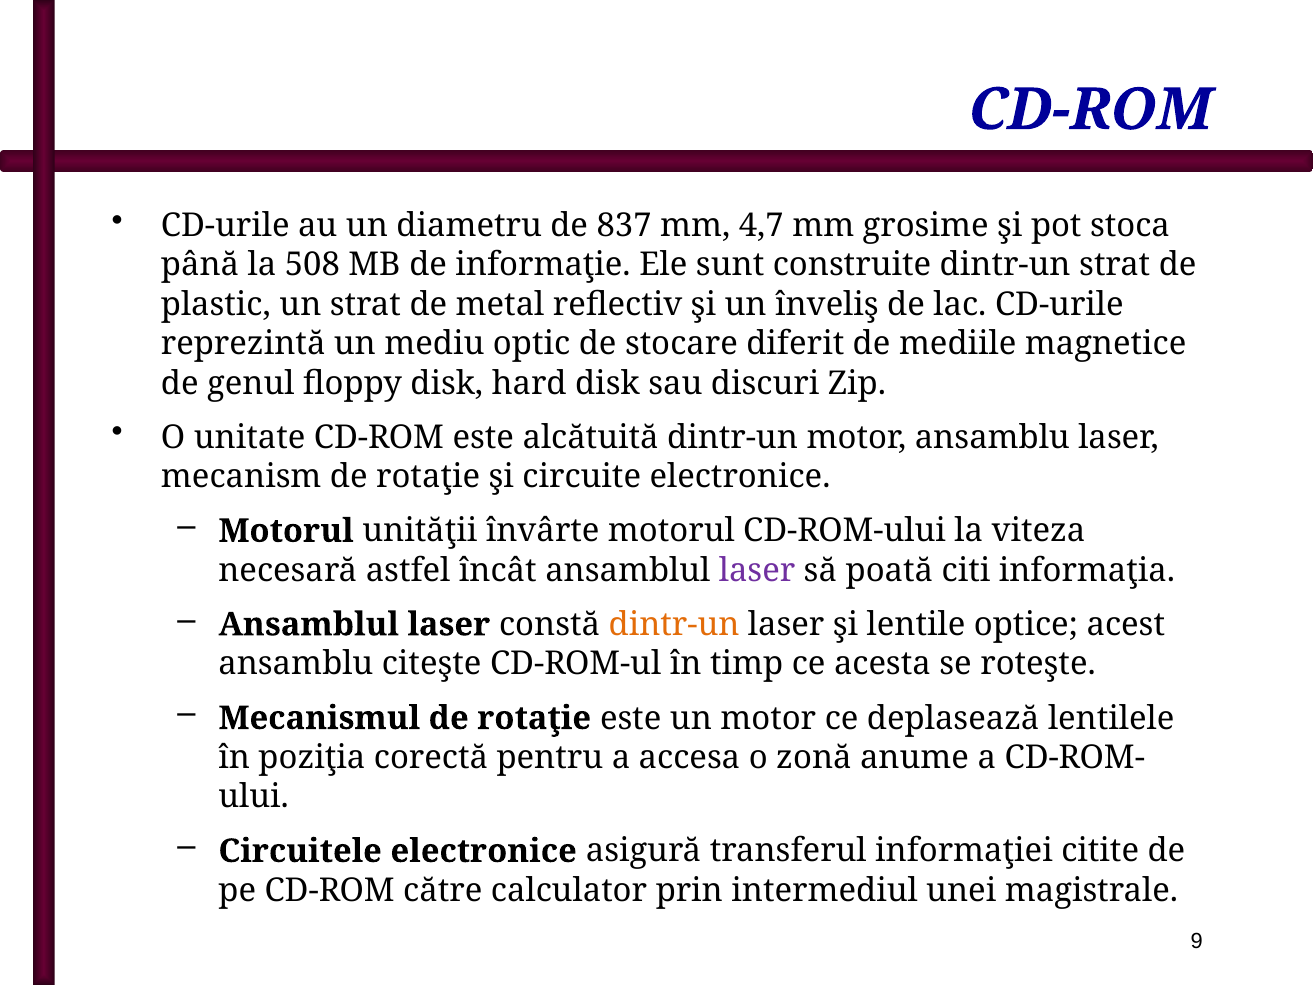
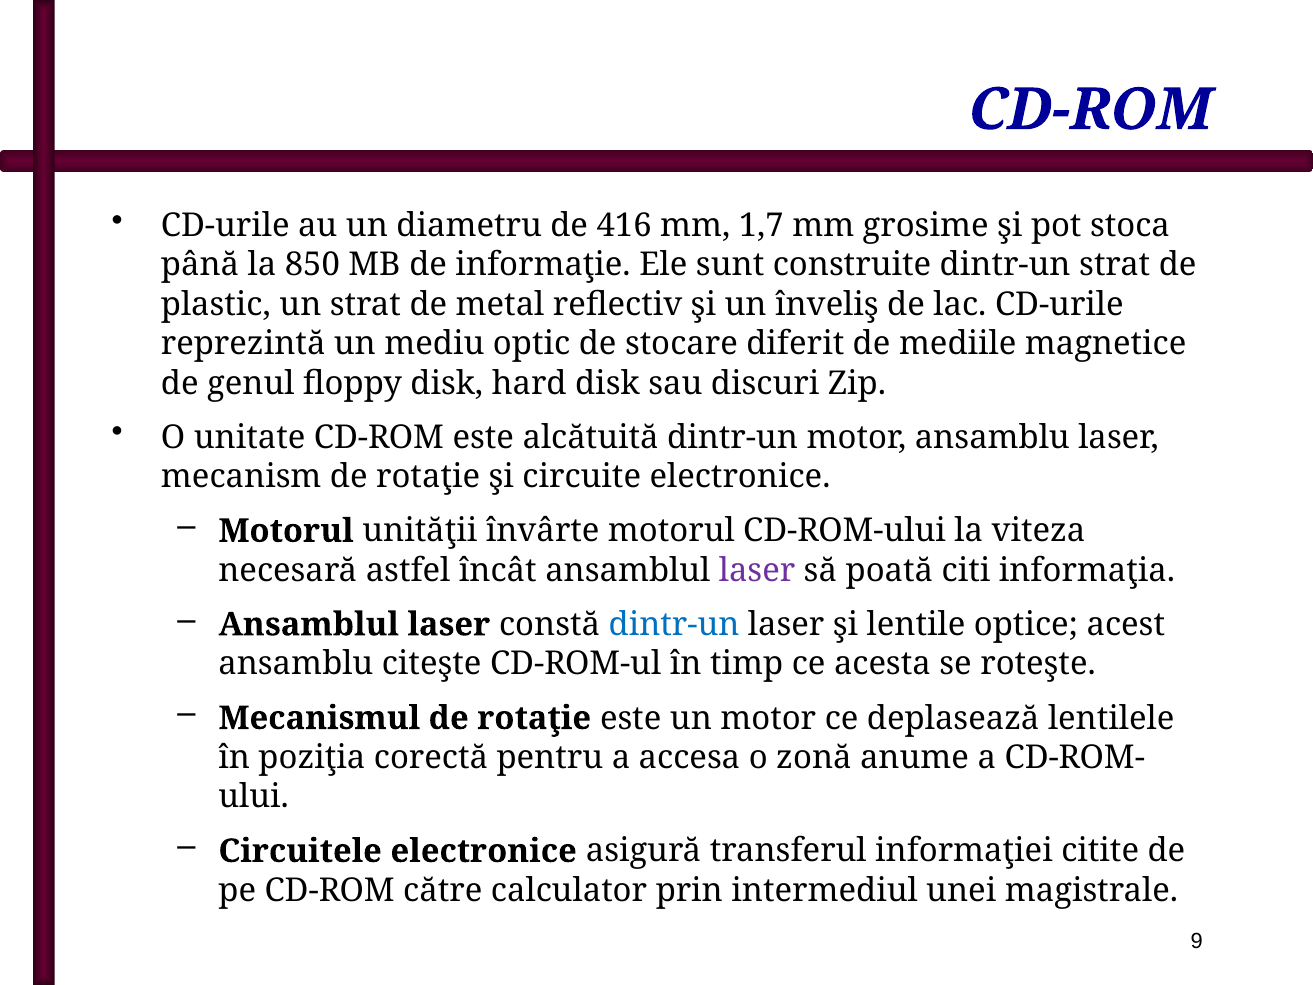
837: 837 -> 416 (624, 226)
4,7: 4,7 -> 1,7 (761, 226)
508: 508 -> 850 (312, 265)
dintr-un colour: orange -> blue (674, 624)
